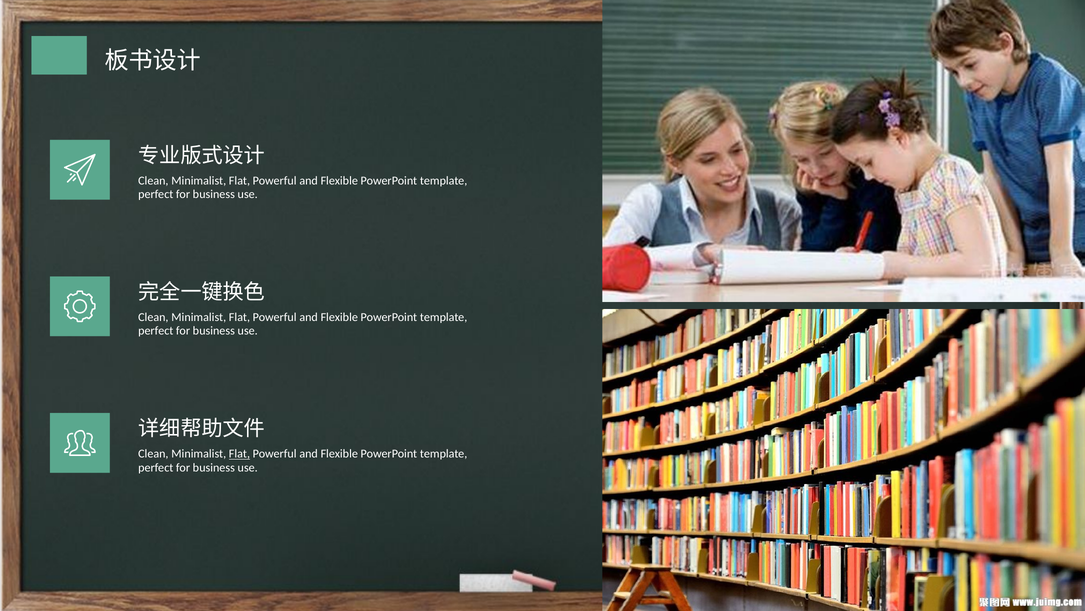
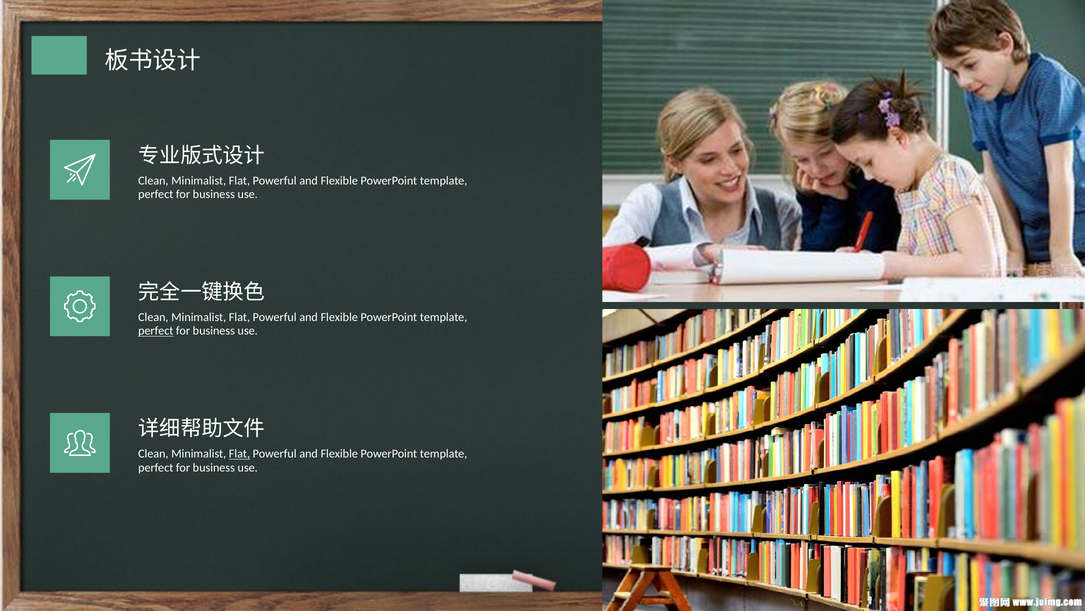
perfect underline: none -> present (156, 331)
